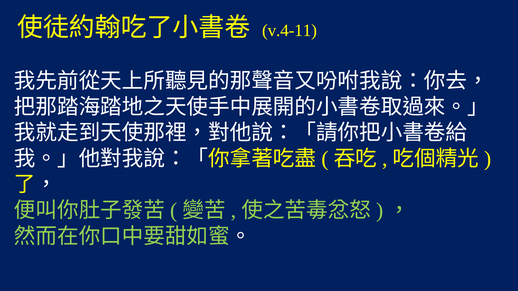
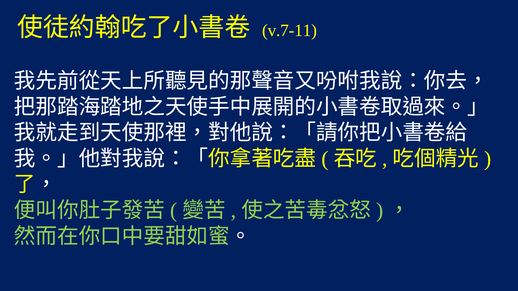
v.4-11: v.4-11 -> v.7-11 (289, 31)
